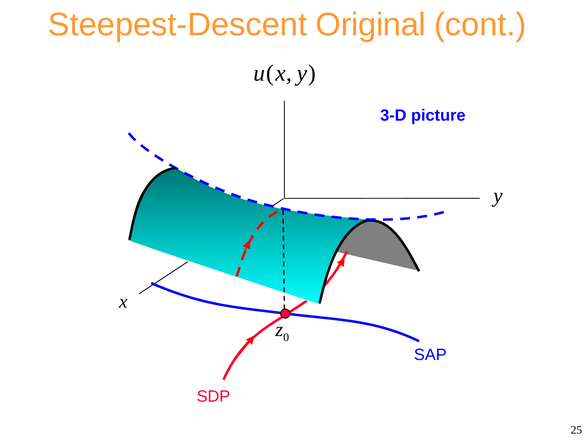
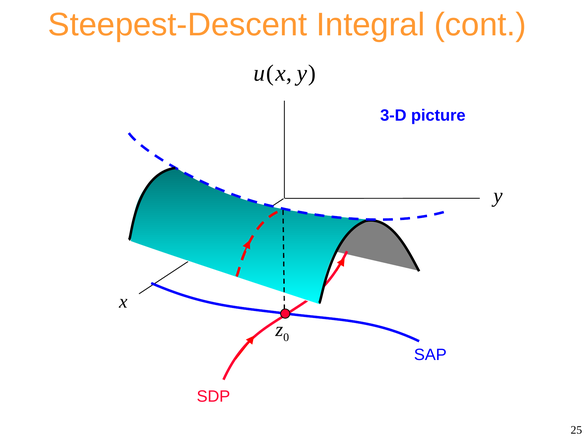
Original: Original -> Integral (371, 25)
